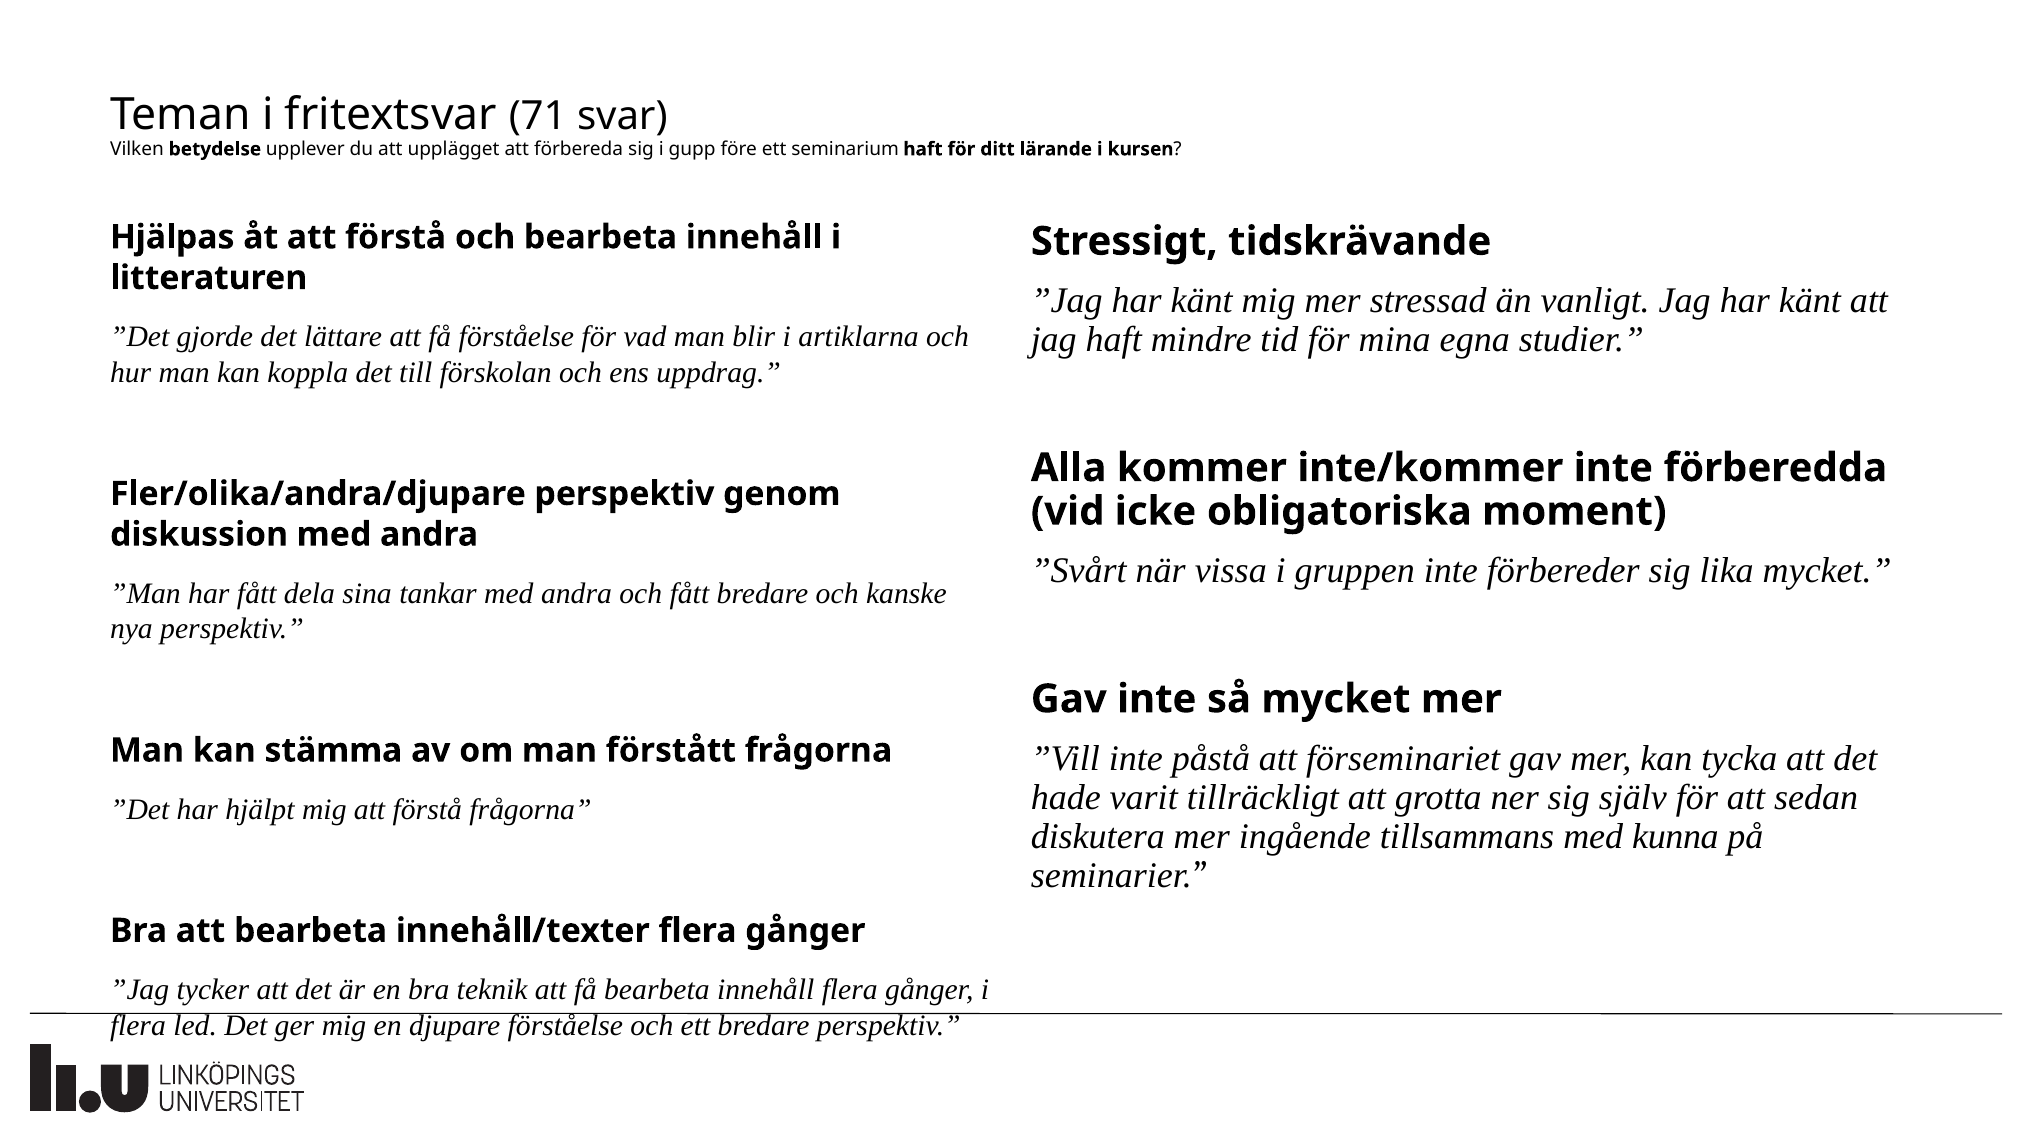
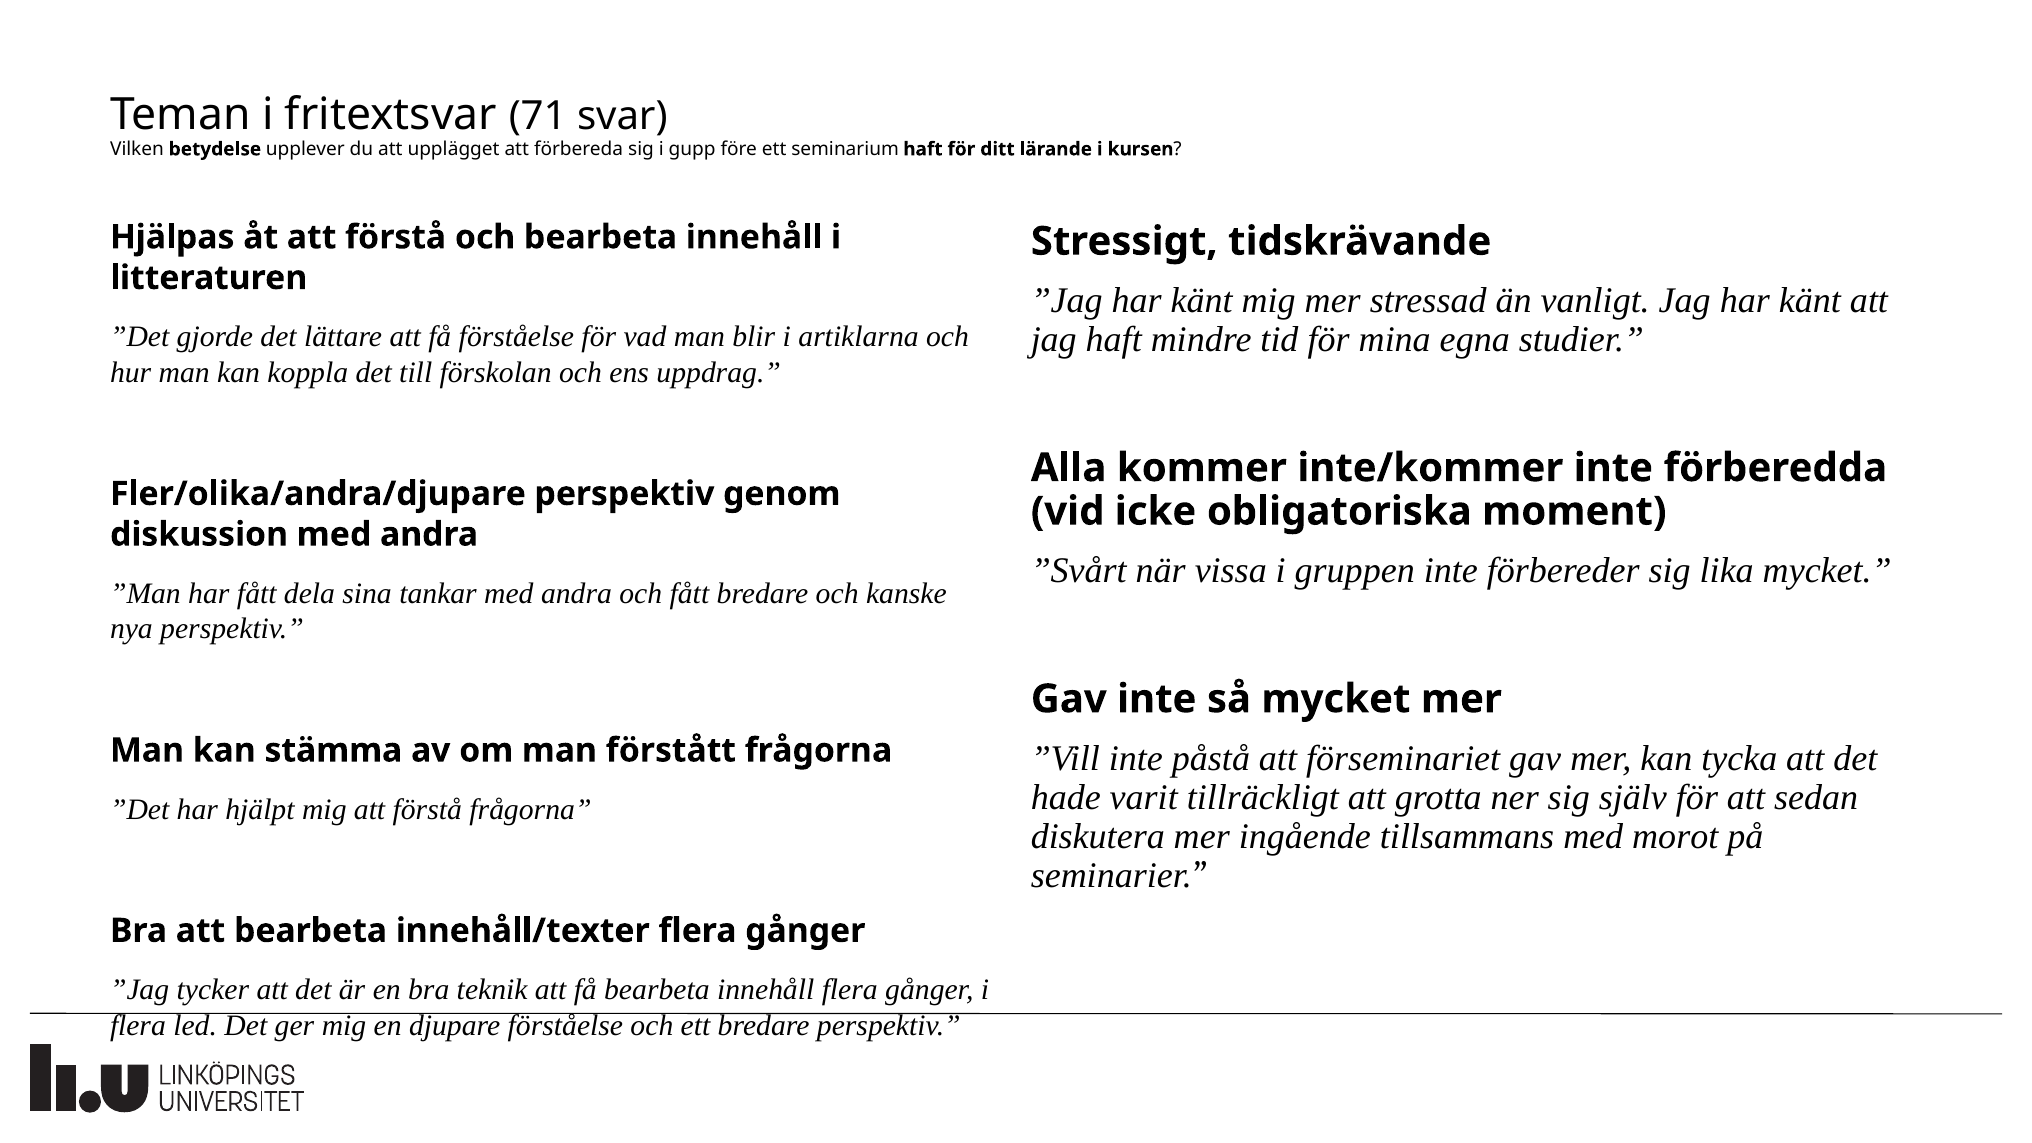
kunna: kunna -> morot (1675, 836)
